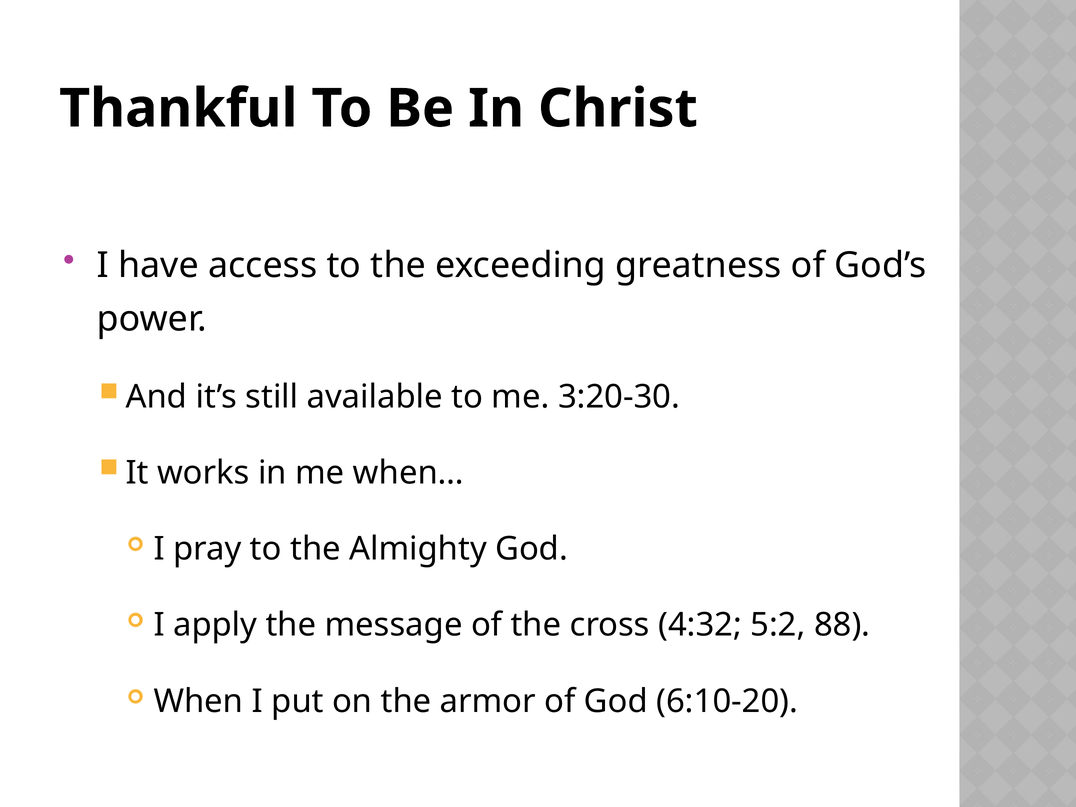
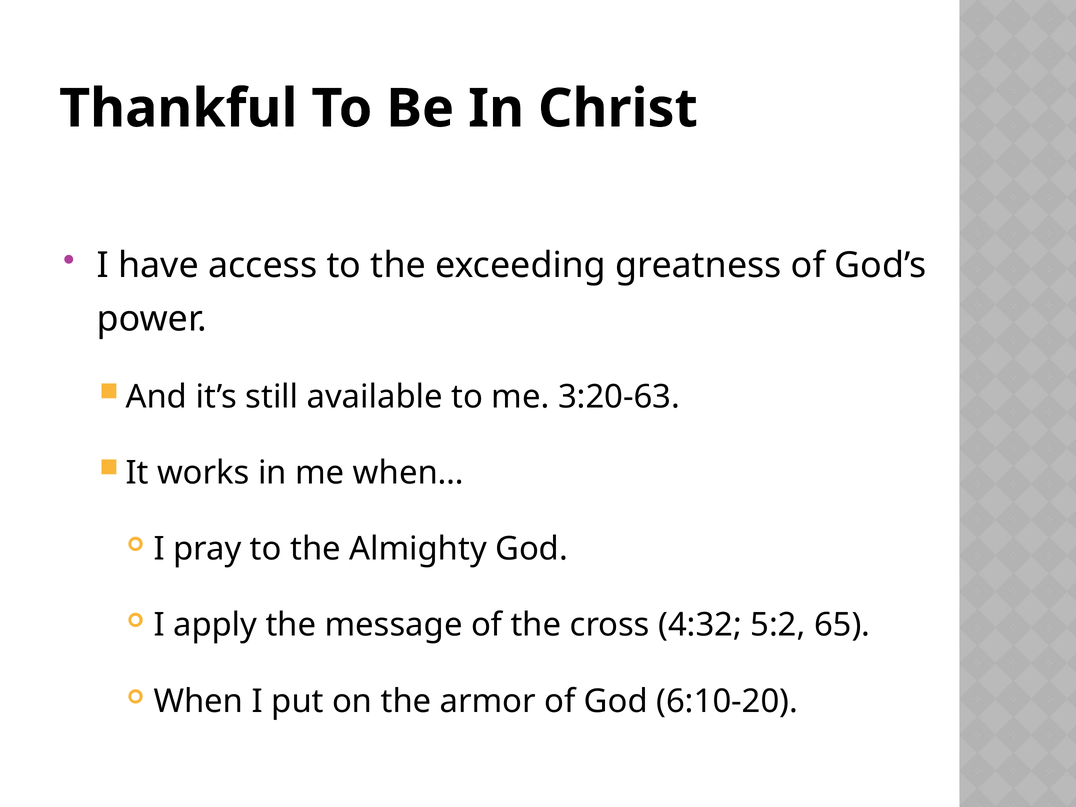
3:20-30: 3:20-30 -> 3:20-63 (619, 397)
88: 88 -> 65 (842, 625)
